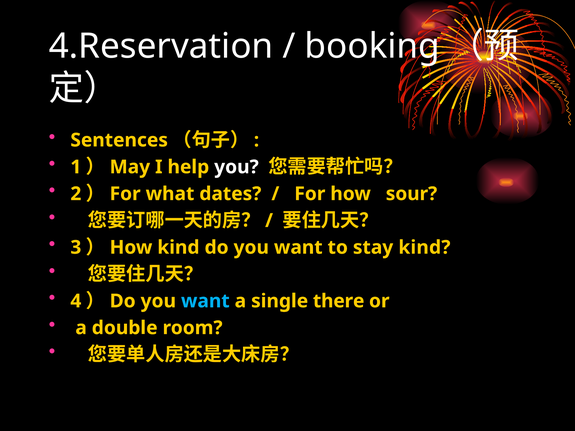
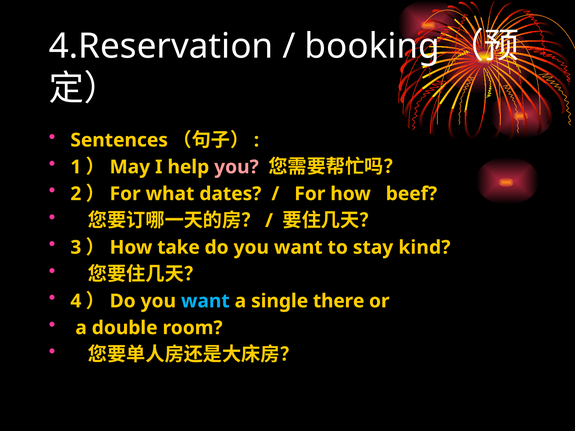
you colour: white -> pink (236, 167)
sour: sour -> beef (411, 194)
How kind: kind -> take (179, 248)
